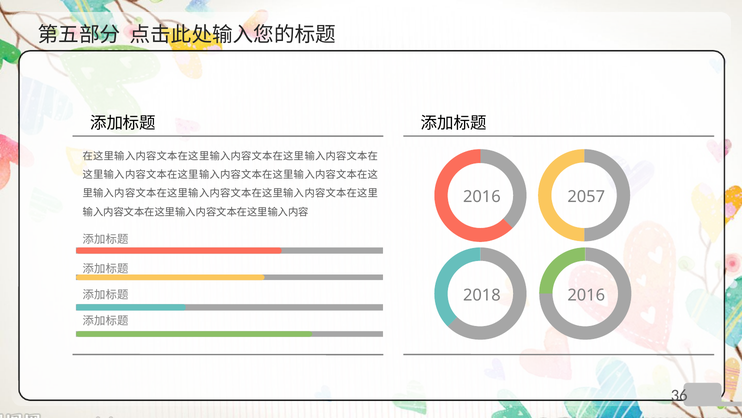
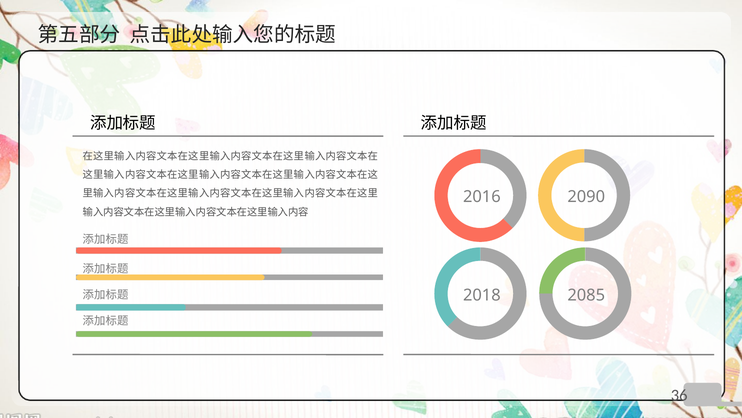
2057: 2057 -> 2090 (586, 197)
2018 2016: 2016 -> 2085 (586, 295)
